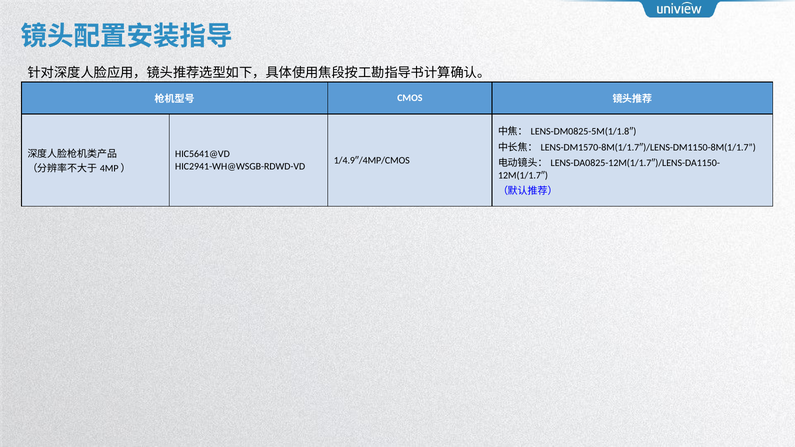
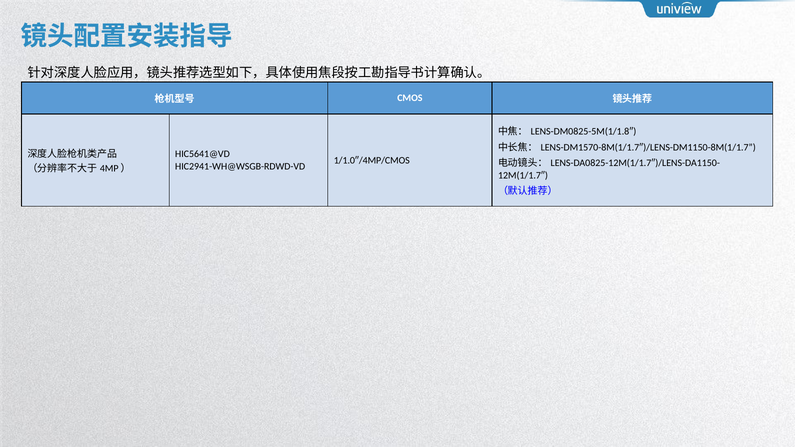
1/4.9″/4MP/CMOS: 1/4.9″/4MP/CMOS -> 1/1.0″/4MP/CMOS (372, 160)
